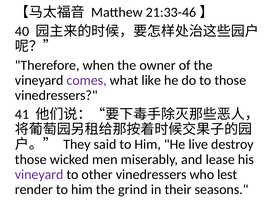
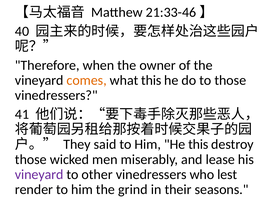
comes colour: purple -> orange (87, 80)
what like: like -> this (151, 80)
He live: live -> this (198, 145)
